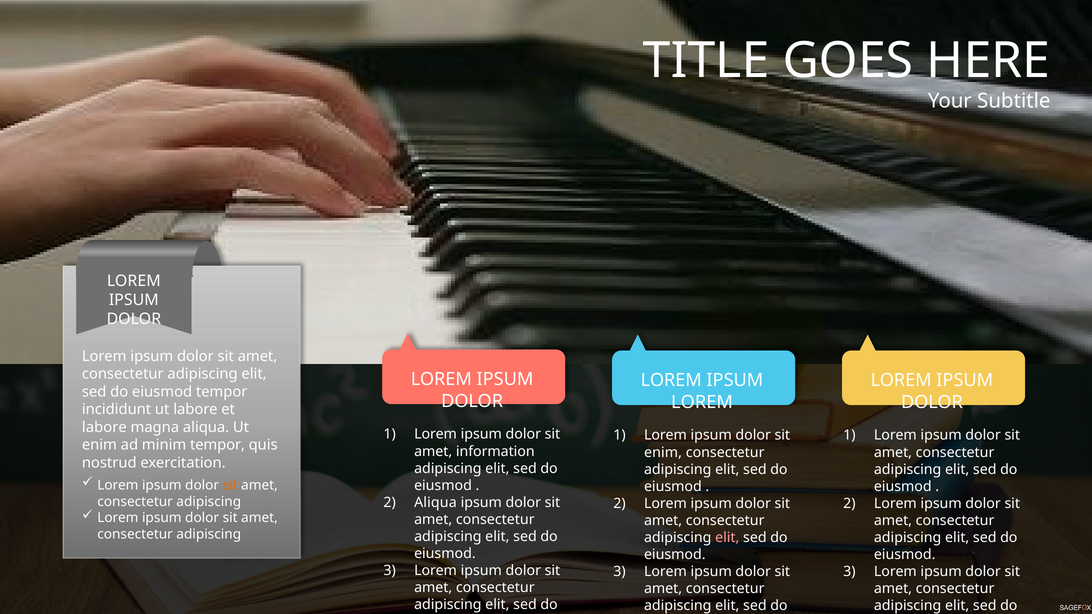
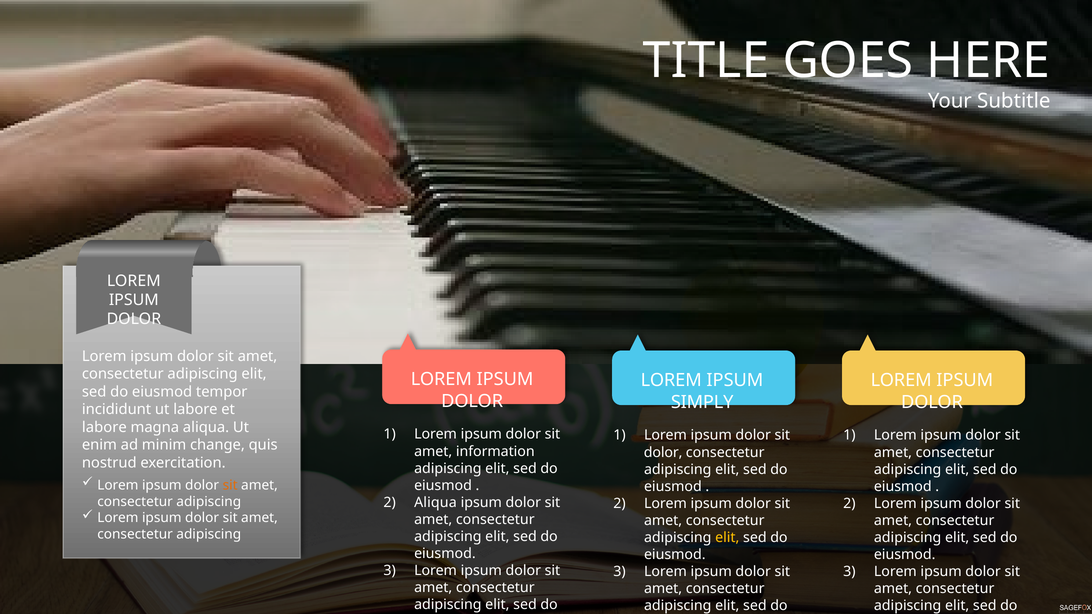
LOREM: LOREM -> SIMPLY (702, 402)
minim tempor: tempor -> change (217, 445)
enim: enim -> dolor (663, 452)
elit colour: pink -> yellow (727, 538)
